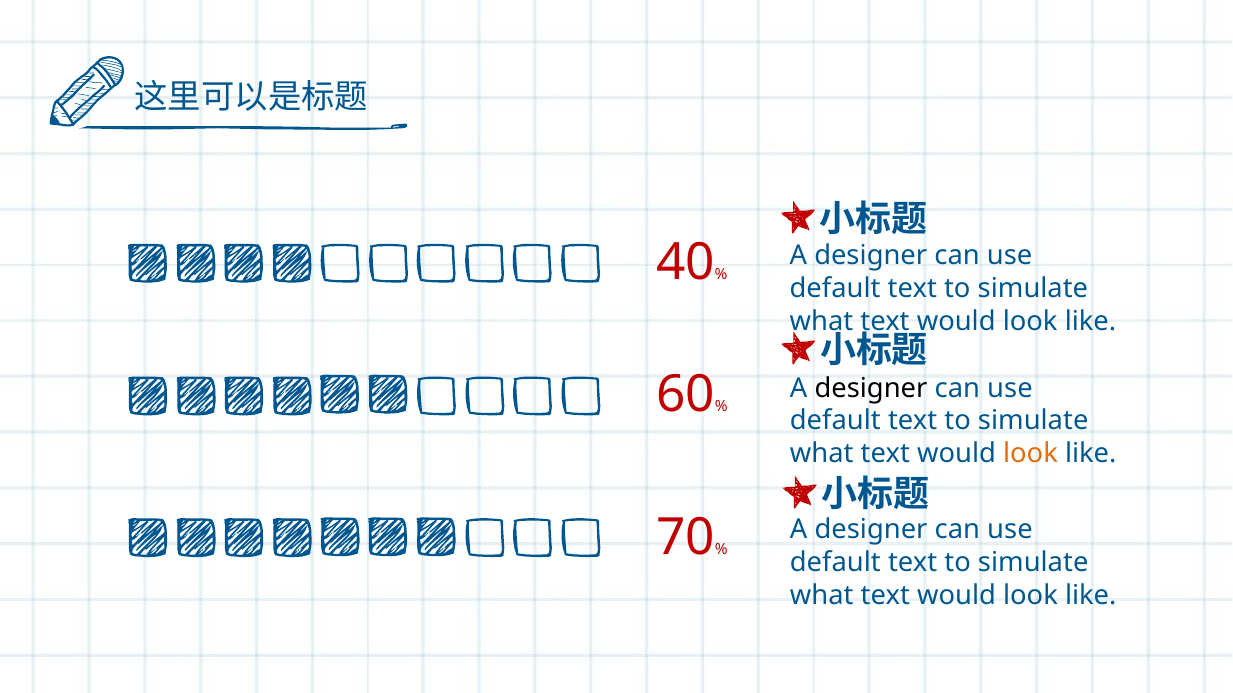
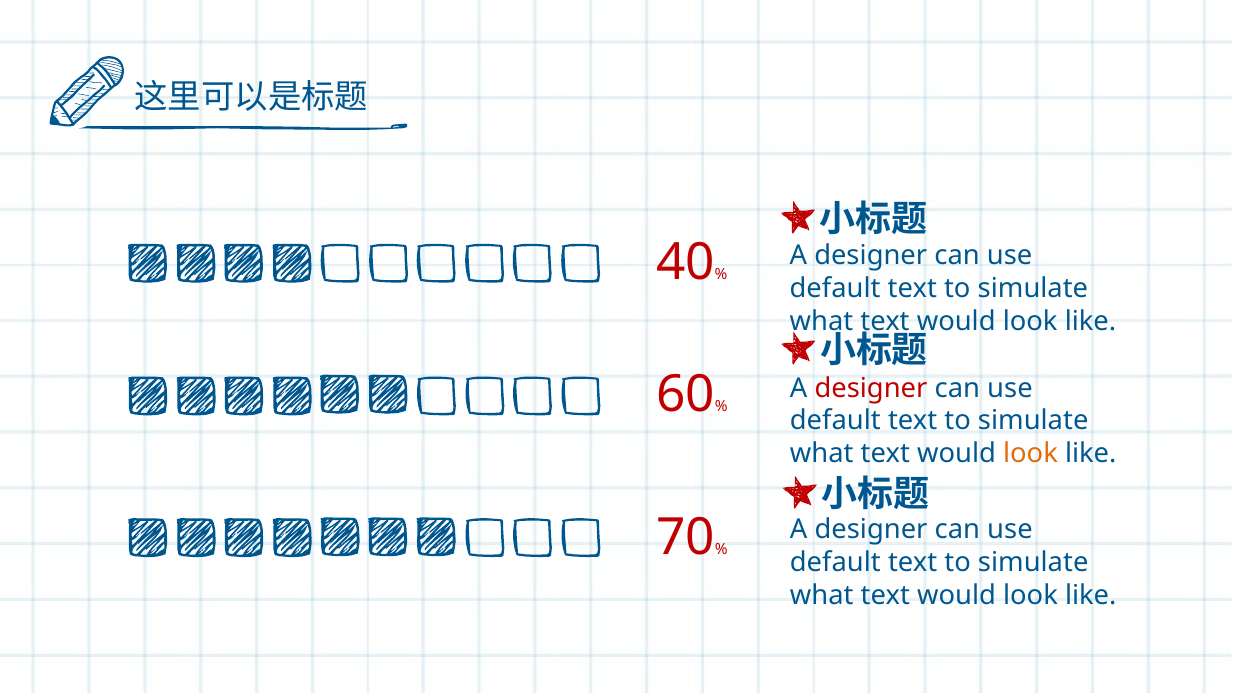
designer colour: black -> red (871, 388)
